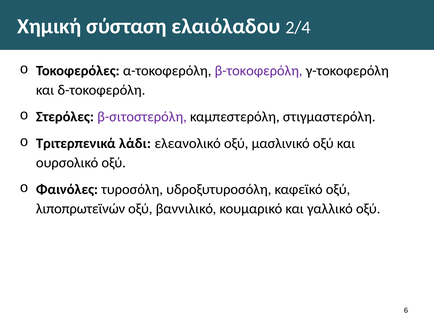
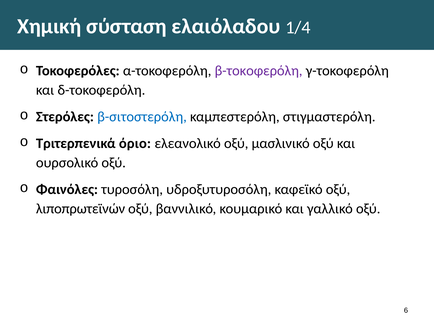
2/4: 2/4 -> 1/4 (298, 28)
β-σιτοστερόλη colour: purple -> blue (142, 117)
λάδι: λάδι -> όριο (135, 143)
